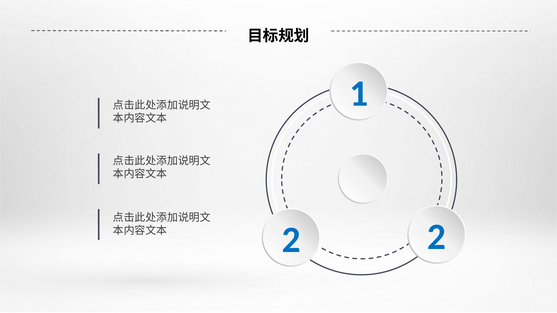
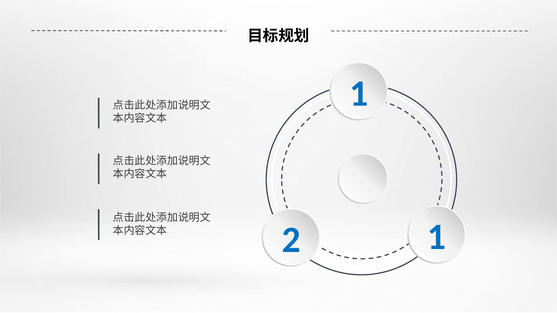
2 2: 2 -> 1 (437, 237)
